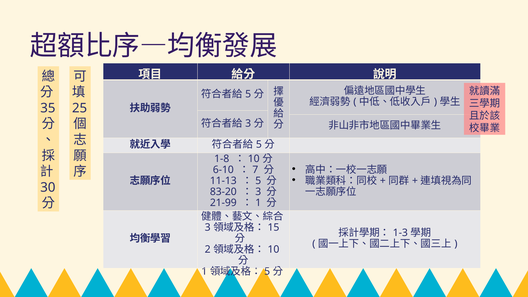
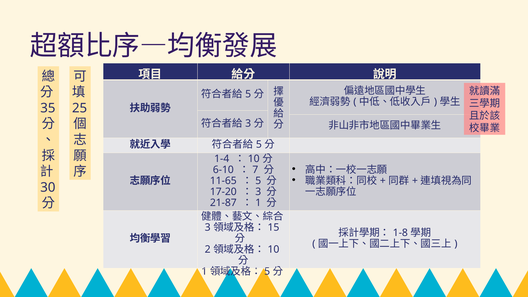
1-8: 1-8 -> 1-4 (222, 159)
11-13: 11-13 -> 11-65 (223, 181)
83-20: 83-20 -> 17-20 (223, 192)
21-99: 21-99 -> 21-87 (223, 203)
1-3: 1-3 -> 1-8 (400, 233)
